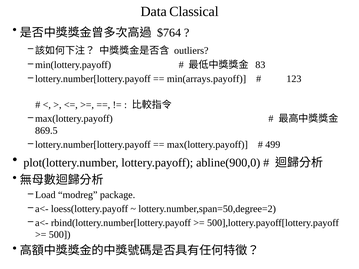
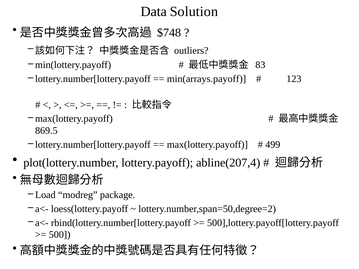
Classical: Classical -> Solution (194, 11)
$764: $764 -> $748 (169, 33)
abline(900,0: abline(900,0 -> abline(207,4 (228, 163)
